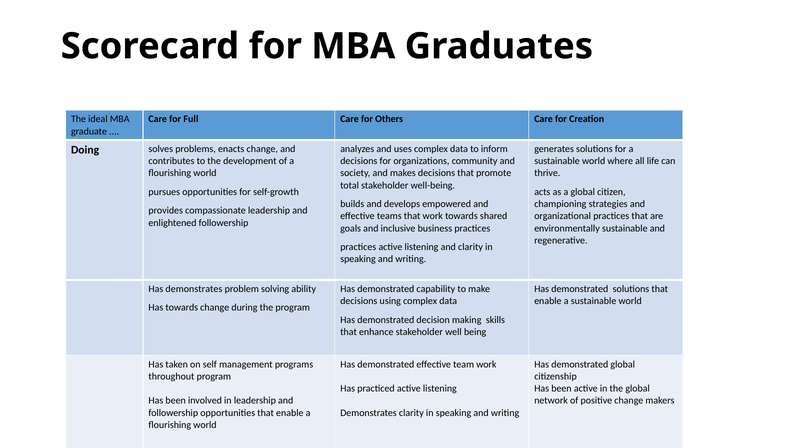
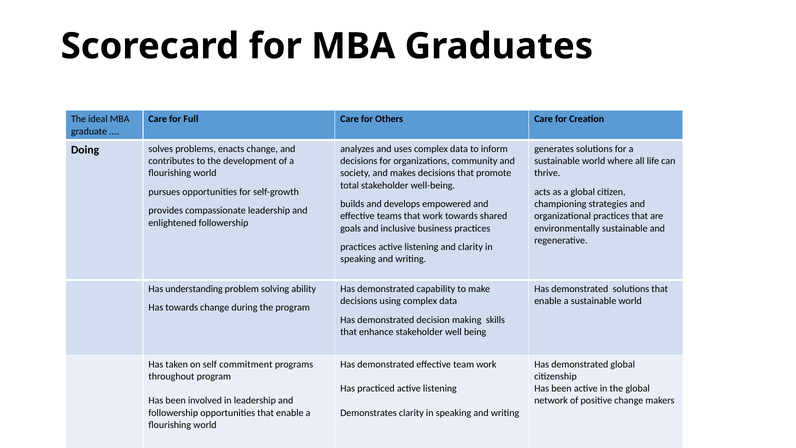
Has demonstrates: demonstrates -> understanding (194, 289)
management: management -> commitment (246, 364)
